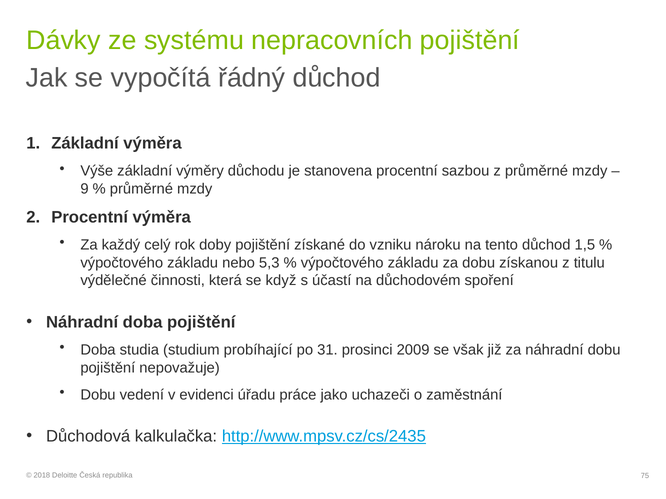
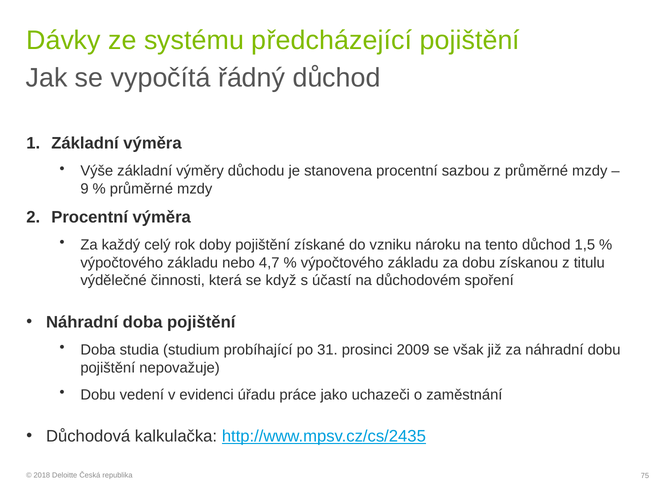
nepracovních: nepracovních -> předcházející (332, 41)
5,3: 5,3 -> 4,7 (269, 263)
